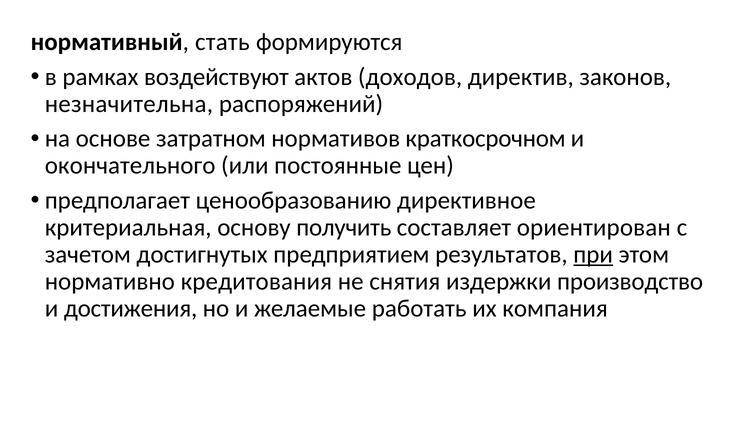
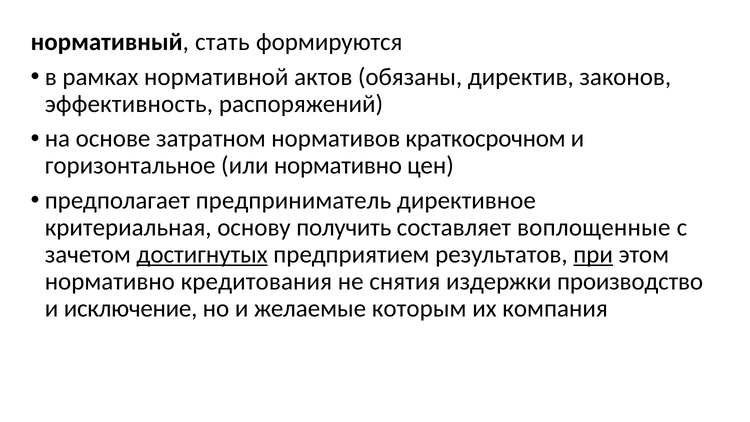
воздействуют: воздействуют -> нормативной (216, 77)
доходов: доходов -> обязаны (410, 77)
незначительна: незначительна -> эффективность (129, 104)
окончательного: окончательного -> горизонтальное (130, 166)
или постоянные: постоянные -> нормативно (338, 166)
ценообразованию: ценообразованию -> предприниматель (293, 200)
ориентирован: ориентирован -> воплощенные (594, 227)
достигнутых underline: none -> present (202, 255)
достижения: достижения -> исключение (131, 309)
работать: работать -> которым (419, 309)
